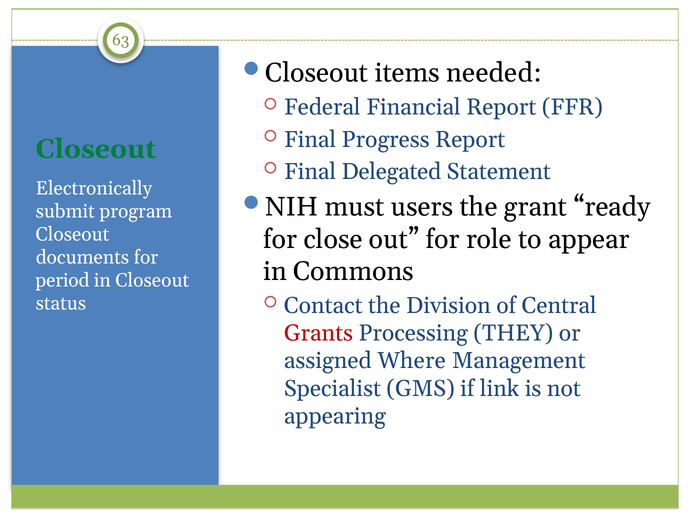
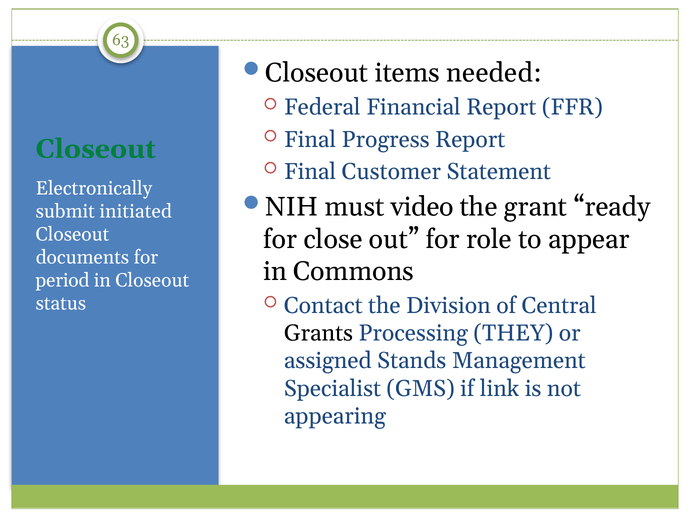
Delegated: Delegated -> Customer (391, 172)
users: users -> video (422, 207)
program: program -> initiated (136, 212)
Grants colour: red -> black (318, 334)
Where: Where -> Stands (412, 361)
